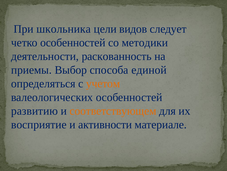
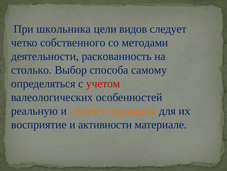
четко особенностей: особенностей -> собственного (73, 42)
методики: методики -> методами (145, 42)
приемы: приемы -> столько (31, 70)
единой: единой -> самому (149, 70)
учетом colour: orange -> red (103, 83)
развитию: развитию -> реальную (35, 111)
